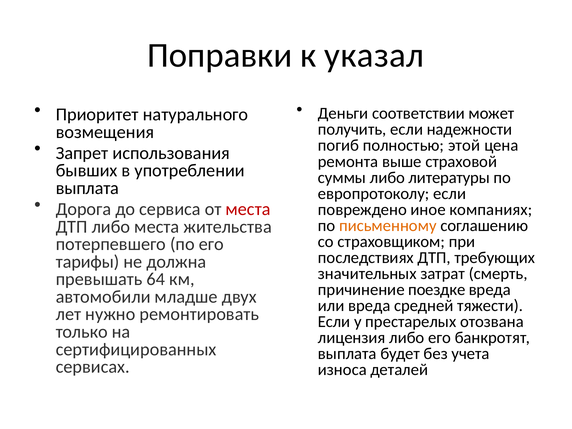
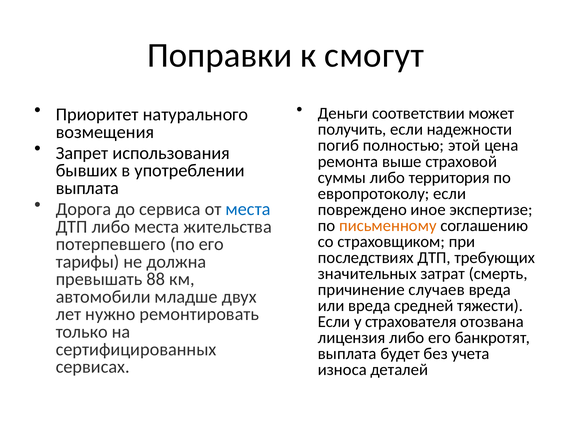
указал: указал -> смогут (374, 55)
литературы: литературы -> территория (449, 178)
места colour: red -> blue (248, 209)
компаниях: компаниях -> экспертизе (491, 210)
64: 64 -> 88 (156, 279)
поездке: поездке -> случаев (437, 290)
престарелых: престарелых -> страхователя (411, 322)
